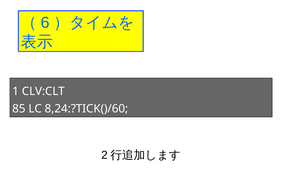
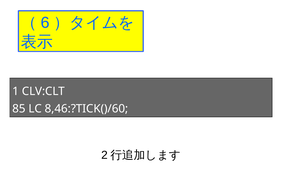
8,24:?TICK()/60: 8,24:?TICK()/60 -> 8,46:?TICK()/60 (86, 109)
